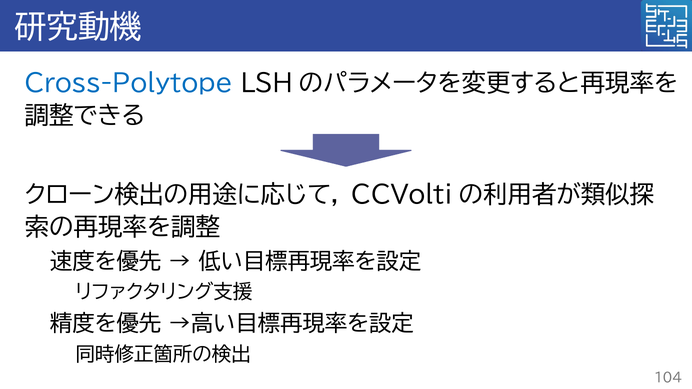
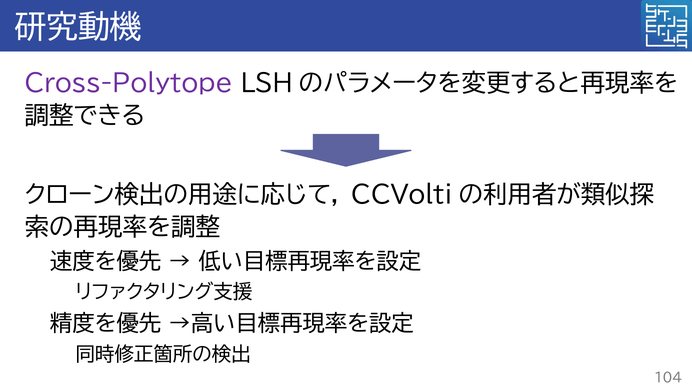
Cross-Polytope colour: blue -> purple (129, 84)
